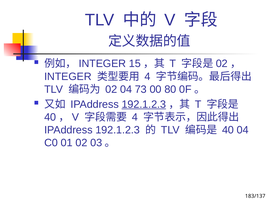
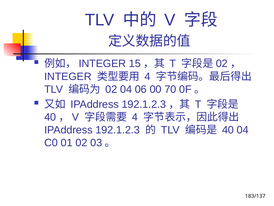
73: 73 -> 06 (141, 89)
80: 80 -> 70 (170, 89)
192.1.2.3 underline: present -> none (144, 104)
